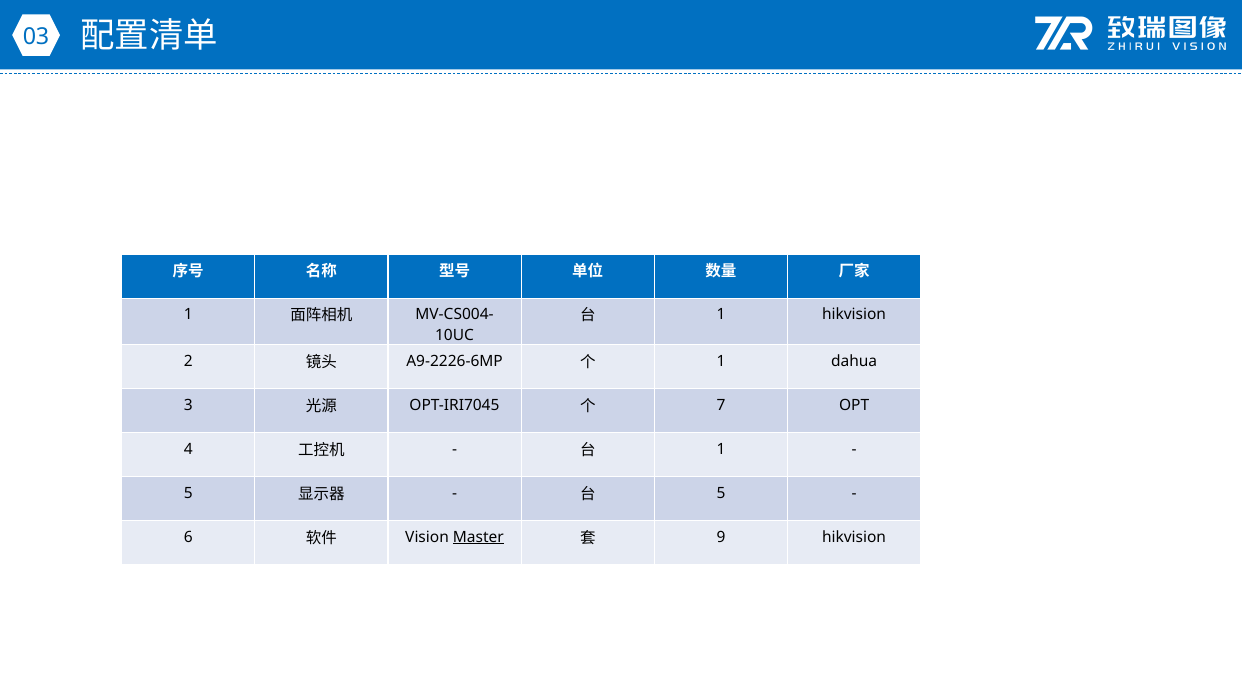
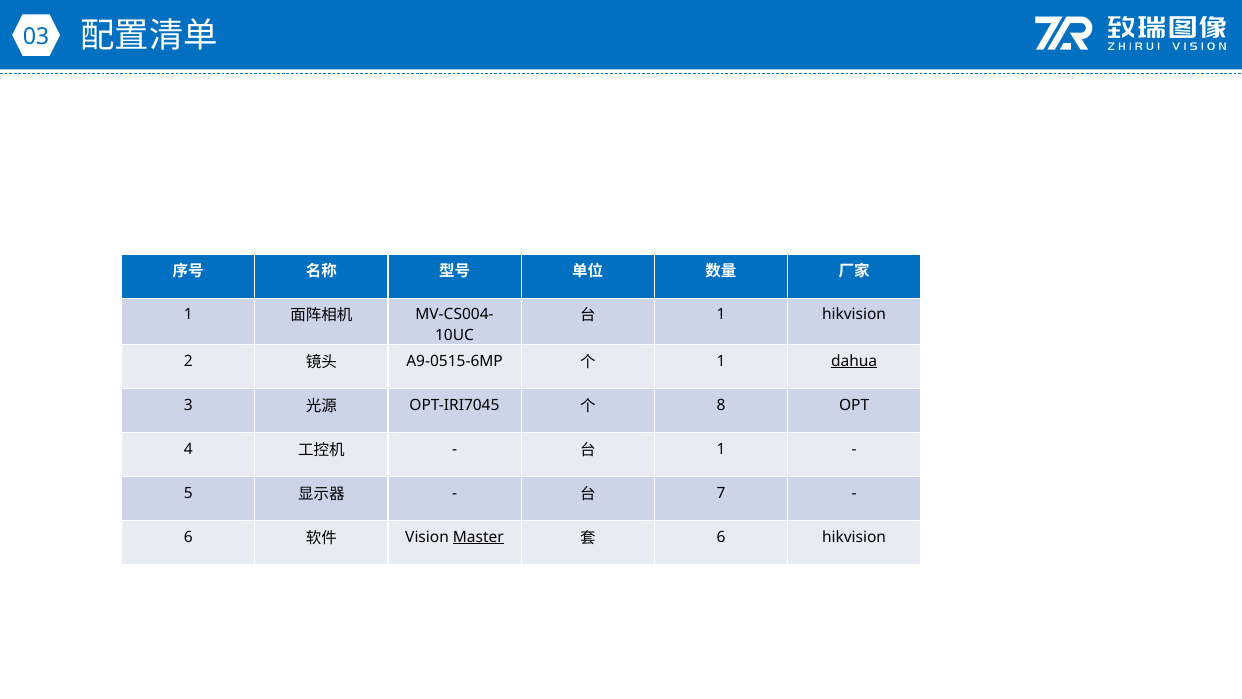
A9-2226-6MP: A9-2226-6MP -> A9-0515-6MP (455, 361)
dahua underline: none -> present (854, 361)
7: 7 -> 8 (721, 405)
5: 5 -> 7 (721, 493)
9: 9 -> 6 (721, 537)
